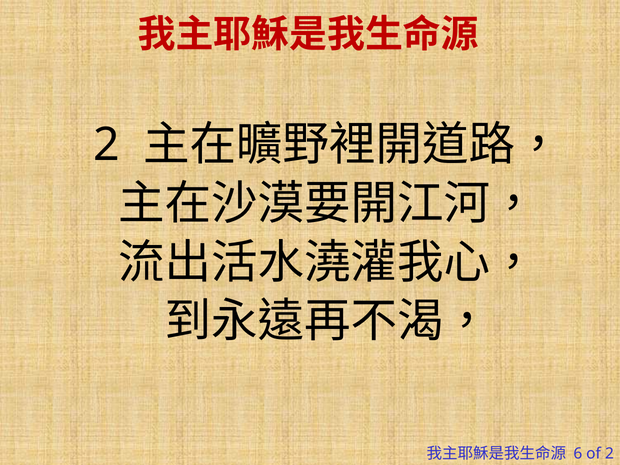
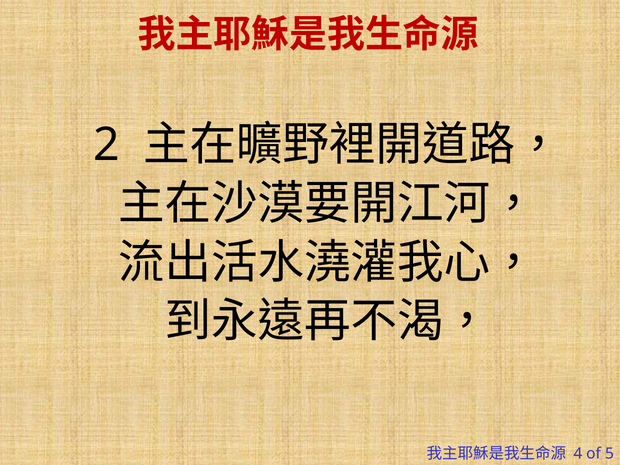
6: 6 -> 4 (578, 453)
of 2: 2 -> 5 (609, 453)
